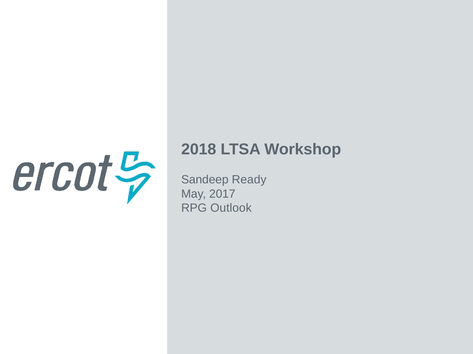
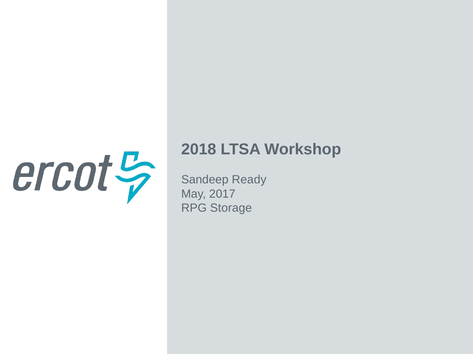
Outlook: Outlook -> Storage (231, 209)
